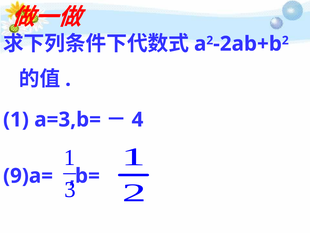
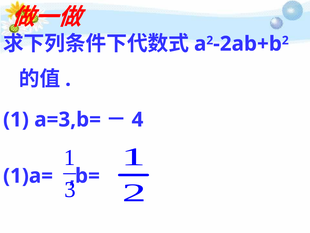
9)a=: 9)a= -> 1)a= (28, 176)
